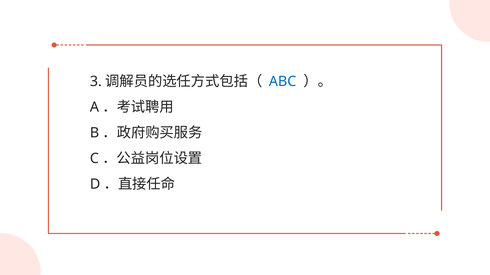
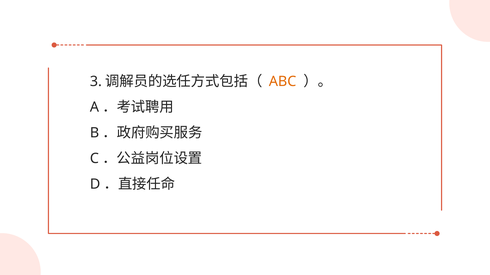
ABC colour: blue -> orange (283, 82)
